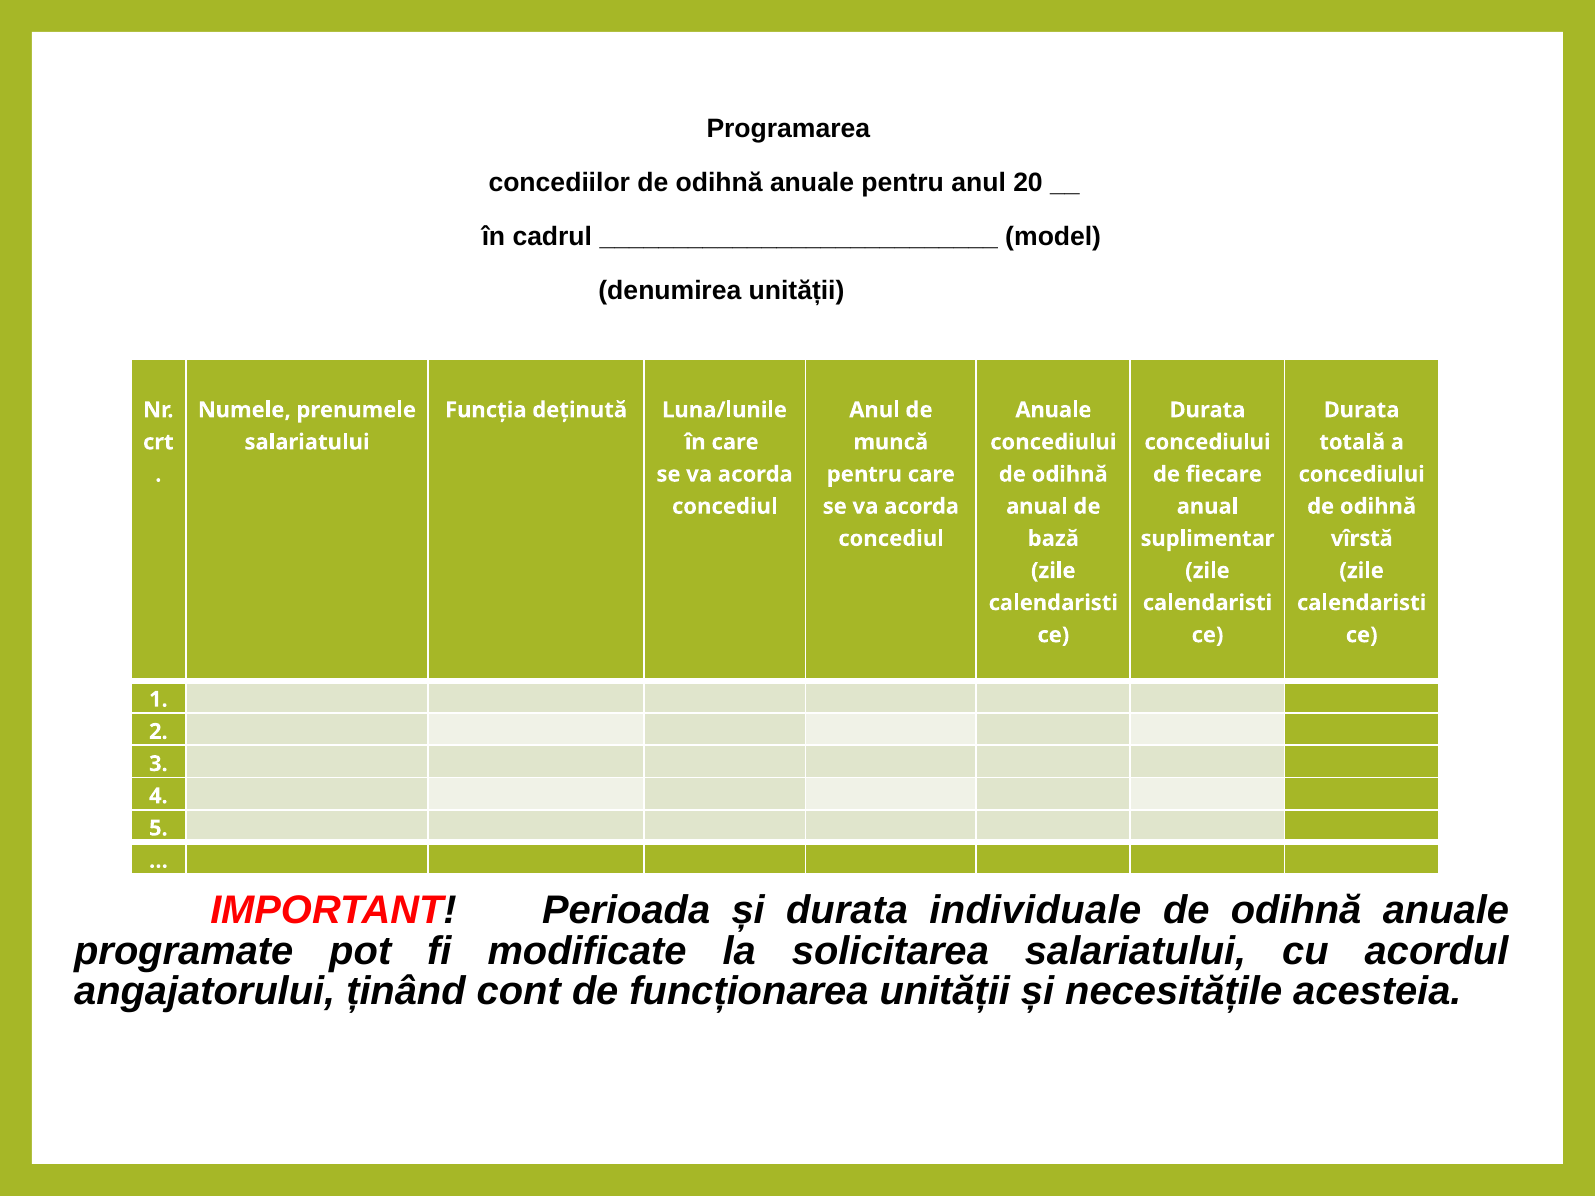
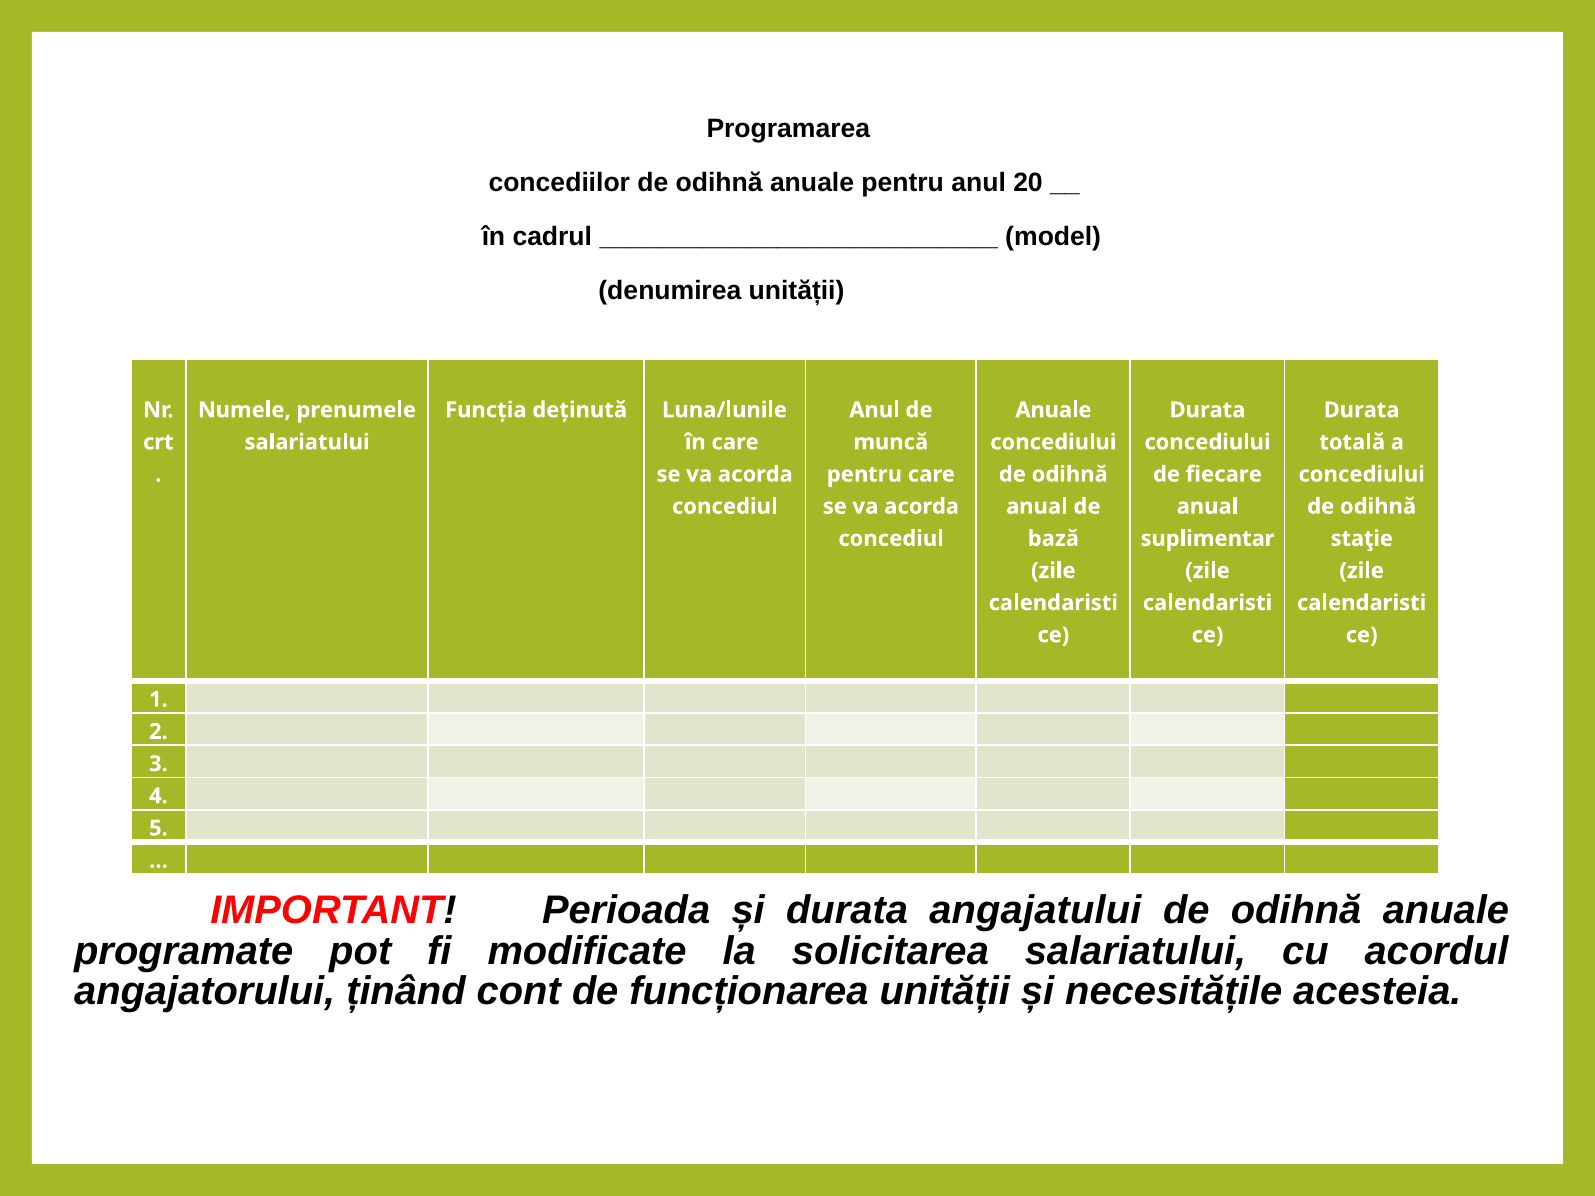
vîrstă: vîrstă -> staţie (1362, 539)
individuale: individuale -> angajatului (1035, 911)
